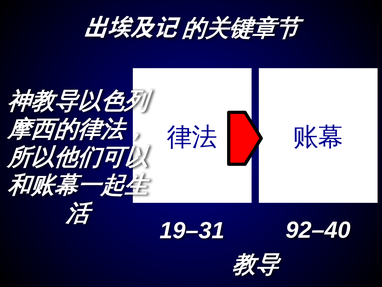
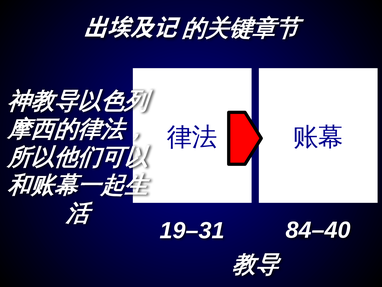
92–40: 92–40 -> 84–40 (318, 230)
